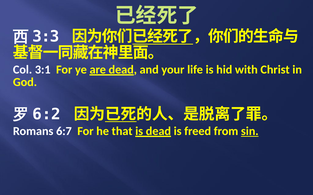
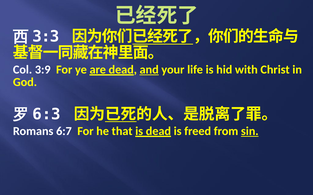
3:1: 3:1 -> 3:9 (43, 70)
and underline: none -> present (149, 70)
6:2: 6:2 -> 6:3 (47, 115)
